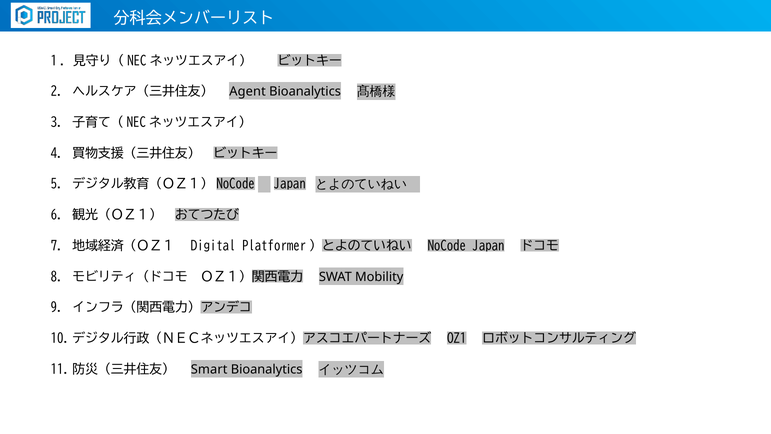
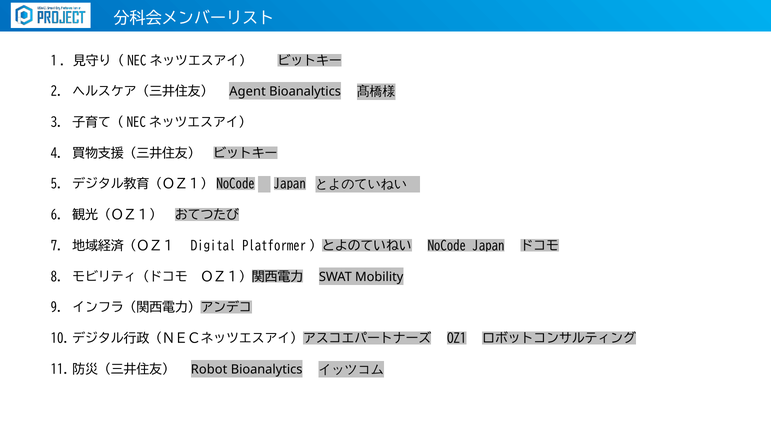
Smart: Smart -> Robot (209, 369)
